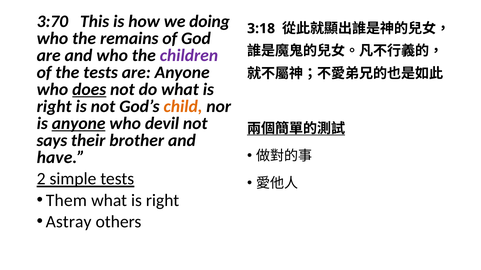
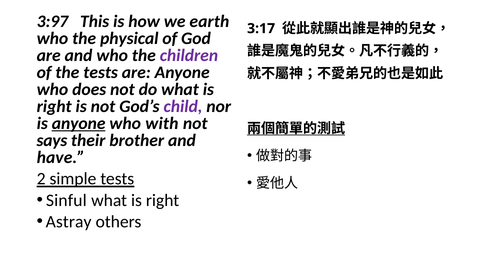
3:70: 3:70 -> 3:97 (52, 21)
doing: doing -> earth (209, 21)
3:18: 3:18 -> 3:17 (261, 29)
remains: remains -> physical (129, 38)
does underline: present -> none (89, 90)
child colour: orange -> purple (183, 107)
devil: devil -> with (162, 124)
Them: Them -> Sinful (66, 201)
